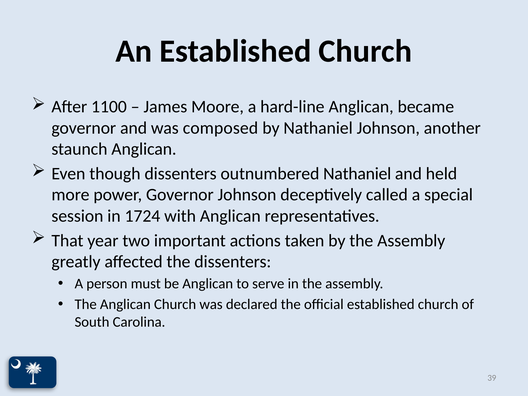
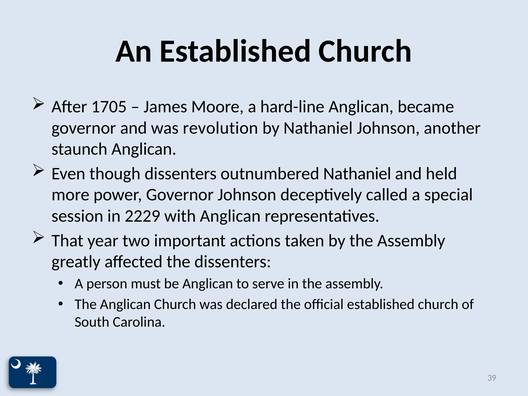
1100: 1100 -> 1705 (109, 107)
composed: composed -> revolution (220, 128)
1724: 1724 -> 2229 (142, 216)
